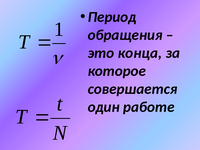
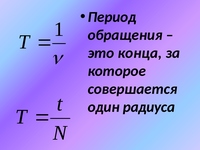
работе: работе -> радиуса (149, 107)
